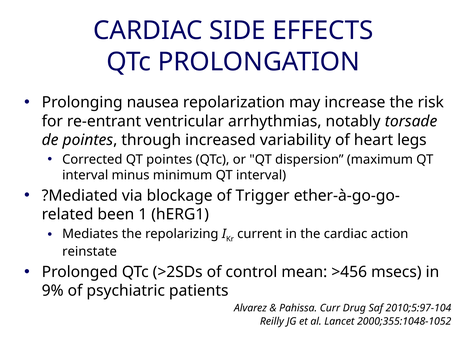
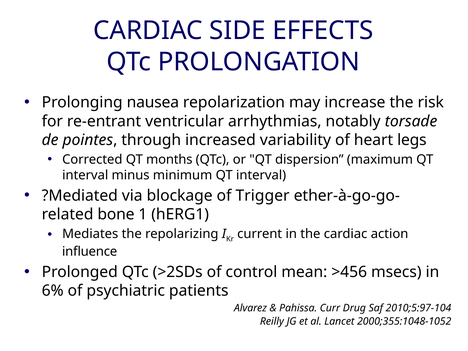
QT pointes: pointes -> months (169, 160)
been: been -> bone (116, 214)
reinstate: reinstate -> influence (90, 252)
9%: 9% -> 6% (53, 291)
